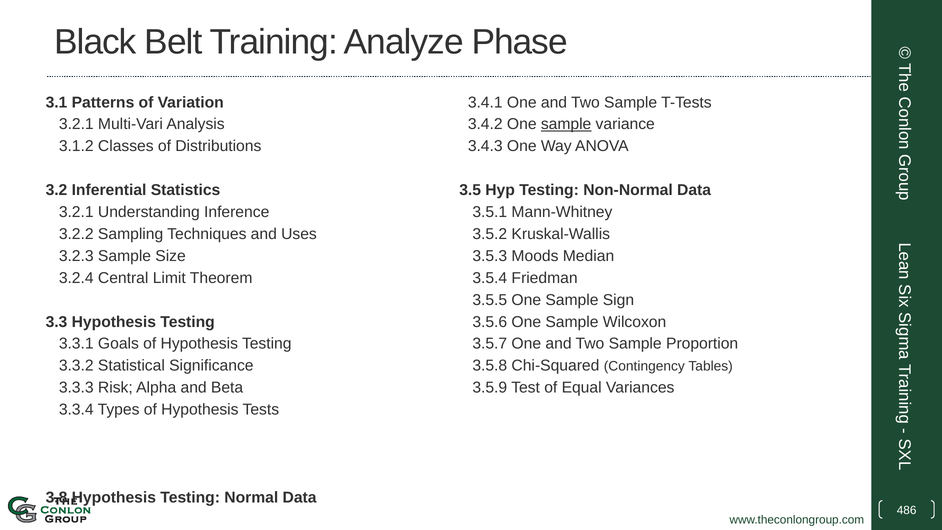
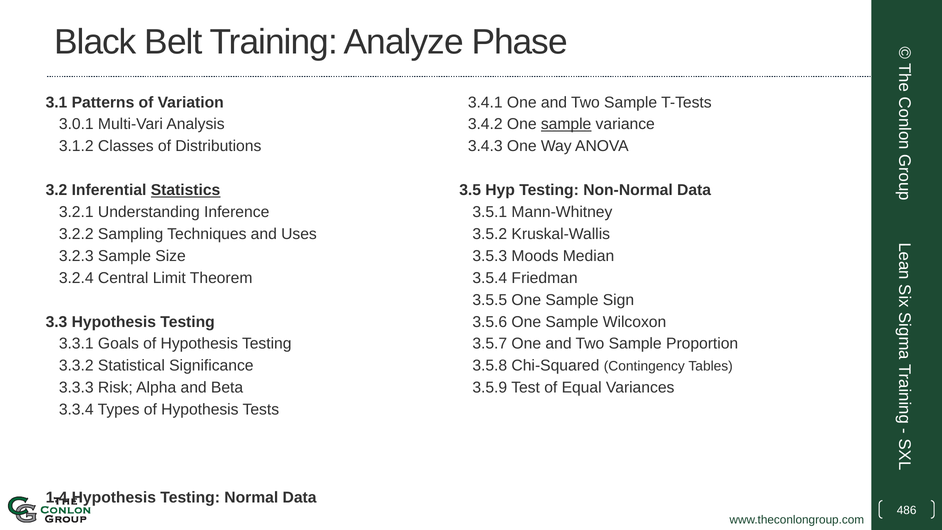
3.2.1: 3.2.1 -> 3.0.1 (76, 124)
Statistics underline: none -> present (186, 190)
3.8: 3.8 -> 1.4 (57, 497)
